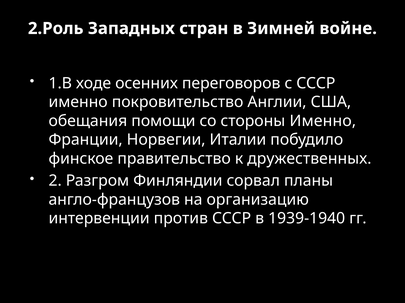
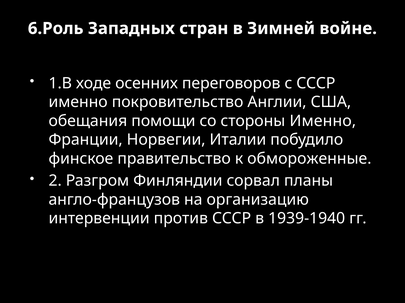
2.Роль: 2.Роль -> 6.Роль (56, 29)
дружественных: дружественных -> обмороженные (309, 159)
